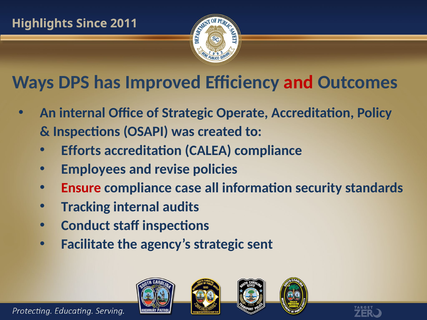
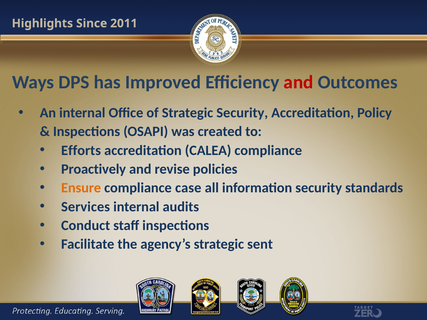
Strategic Operate: Operate -> Security (242, 113)
Employees: Employees -> Proactively (94, 169)
Ensure colour: red -> orange (81, 188)
Tracking: Tracking -> Services (86, 207)
